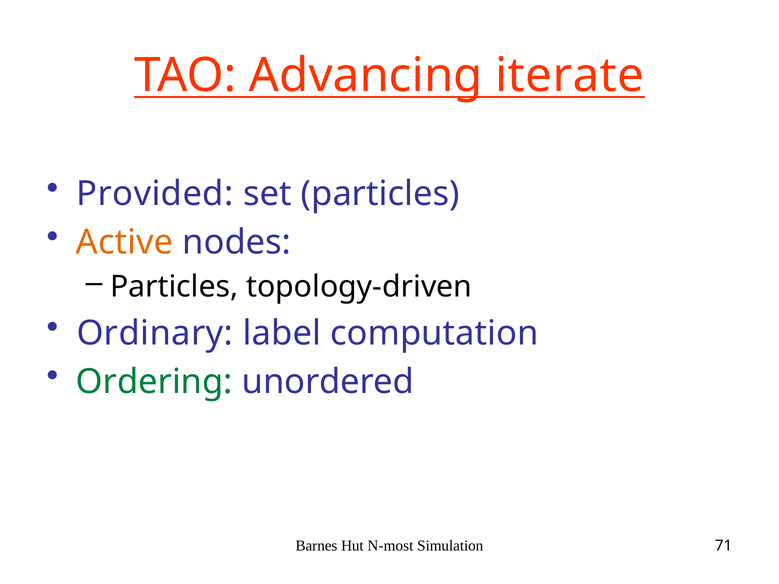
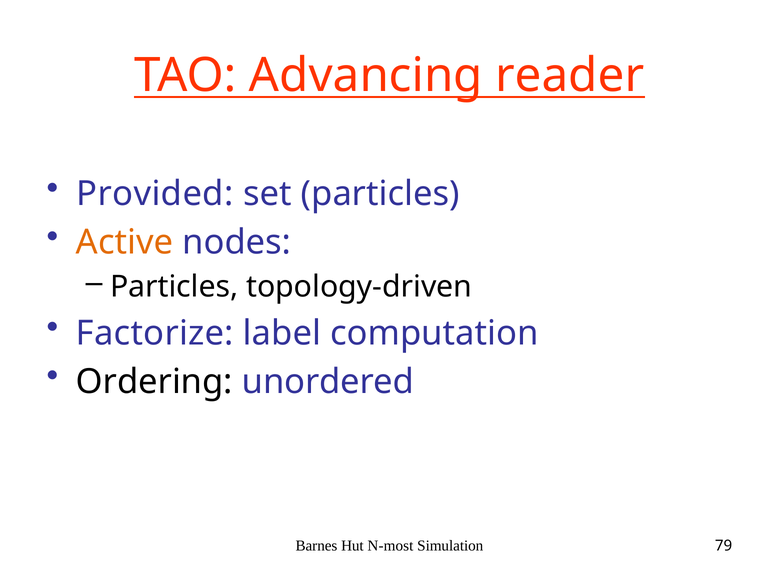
iterate: iterate -> reader (570, 75)
Ordinary: Ordinary -> Factorize (155, 333)
Ordering colour: green -> black (154, 382)
71: 71 -> 79 (724, 546)
